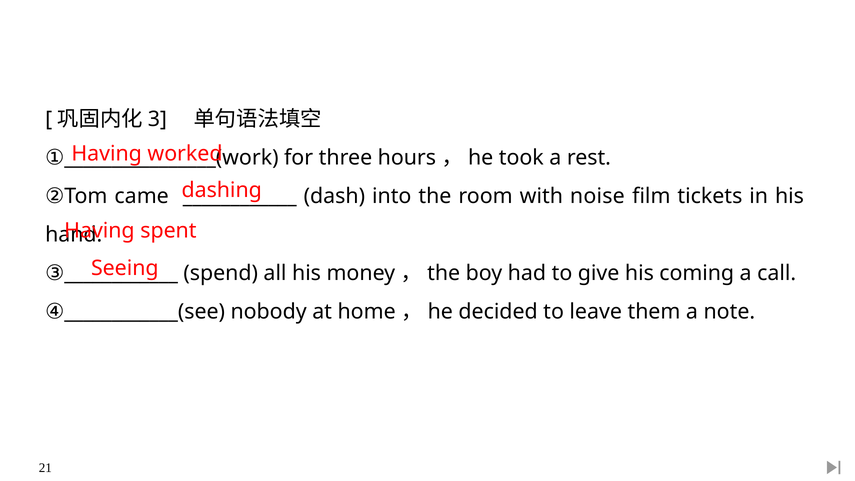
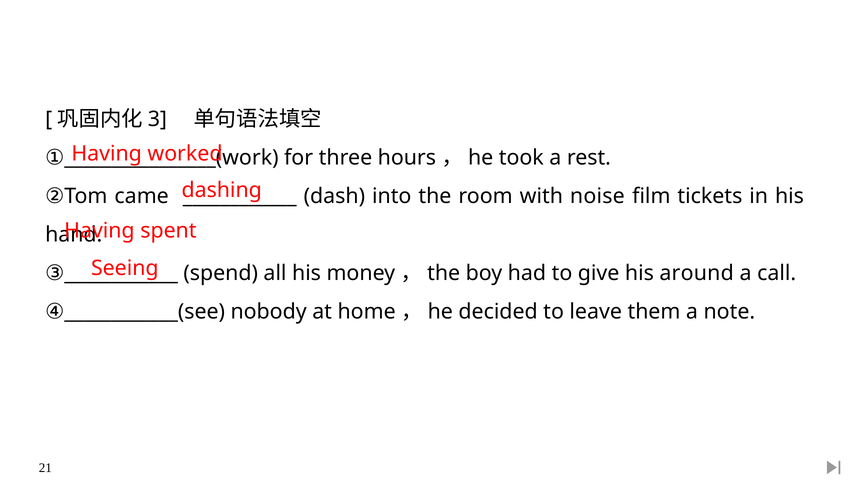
coming: coming -> around (697, 273)
